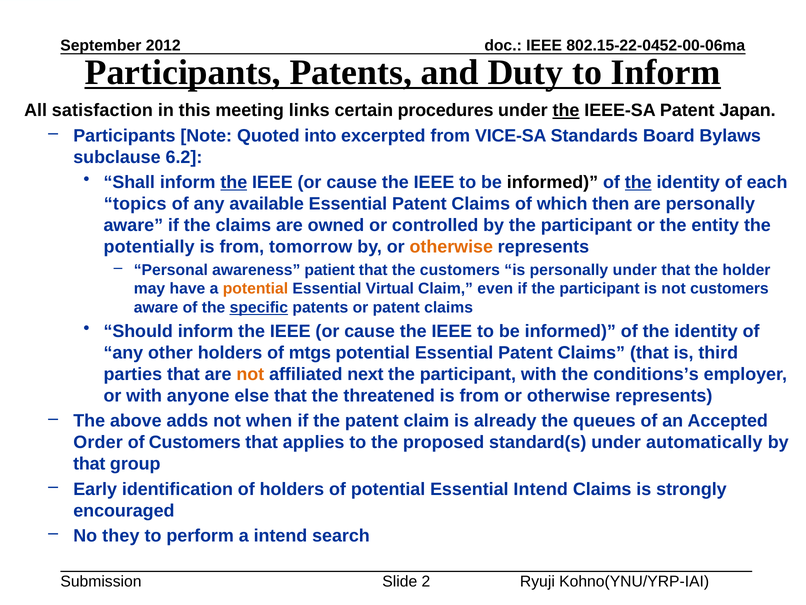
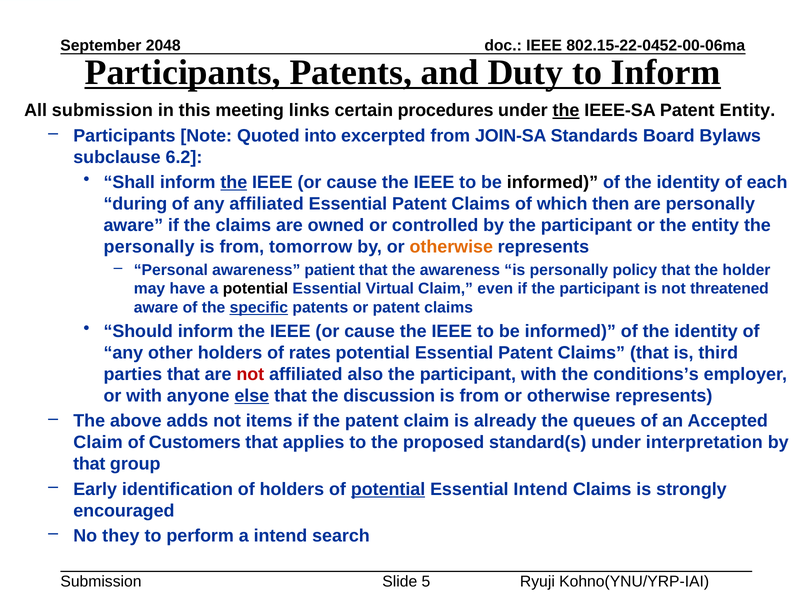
2012: 2012 -> 2048 (163, 45)
All satisfaction: satisfaction -> submission (102, 110)
Patent Japan: Japan -> Entity (747, 110)
VICE-SA: VICE-SA -> JOIN-SA (511, 136)
the underline: present -> none (638, 182)
topics: topics -> during (135, 204)
any available: available -> affiliated (267, 204)
potentially: potentially -> personally (149, 247)
the customers: customers -> awareness (460, 270)
personally under: under -> policy (635, 270)
potential colour: orange -> black (255, 289)
not customers: customers -> threatened (729, 289)
mtgs: mtgs -> rates (310, 353)
not colour: orange -> red (250, 374)
next: next -> also (365, 374)
else underline: none -> present (252, 396)
threatened: threatened -> discussion (389, 396)
when: when -> items (269, 421)
Order: Order -> Claim (98, 442)
automatically: automatically -> interpretation (704, 442)
potential underline: none -> present (388, 489)
2: 2 -> 5 (426, 581)
